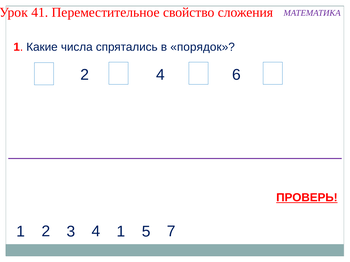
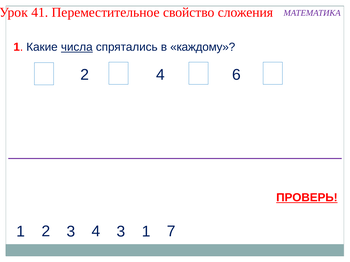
числа underline: none -> present (77, 47)
порядок: порядок -> каждому (203, 47)
4 5: 5 -> 1 (146, 232)
3 1: 1 -> 3 (121, 232)
